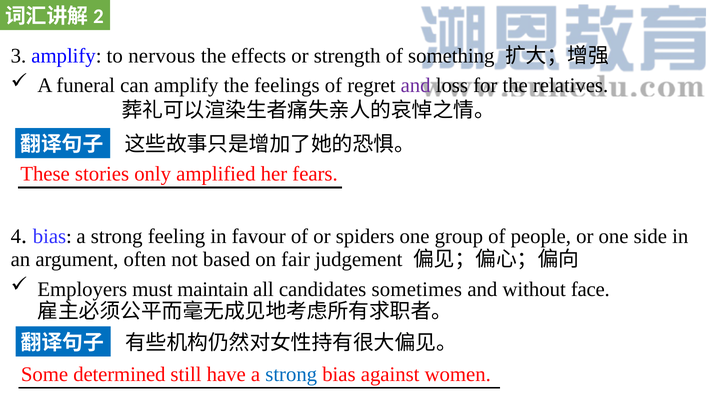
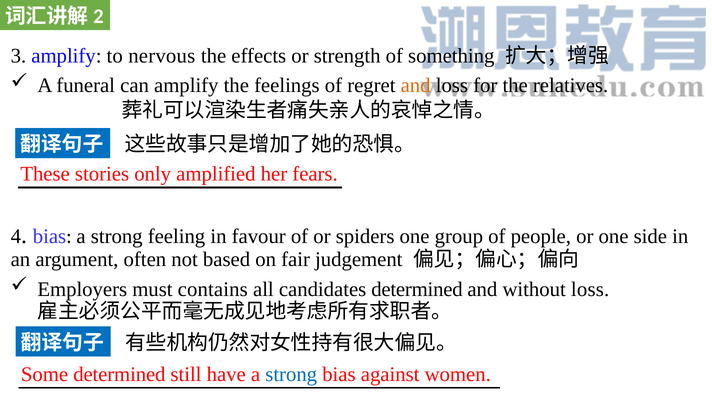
and colour: purple -> orange (416, 86)
maintain: maintain -> contains (213, 290)
candidates sometimes: sometimes -> determined (417, 290)
without face: face -> loss (590, 290)
